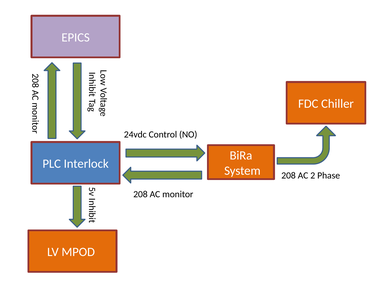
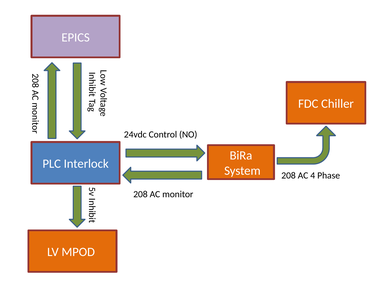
AC 2: 2 -> 4 (313, 175)
